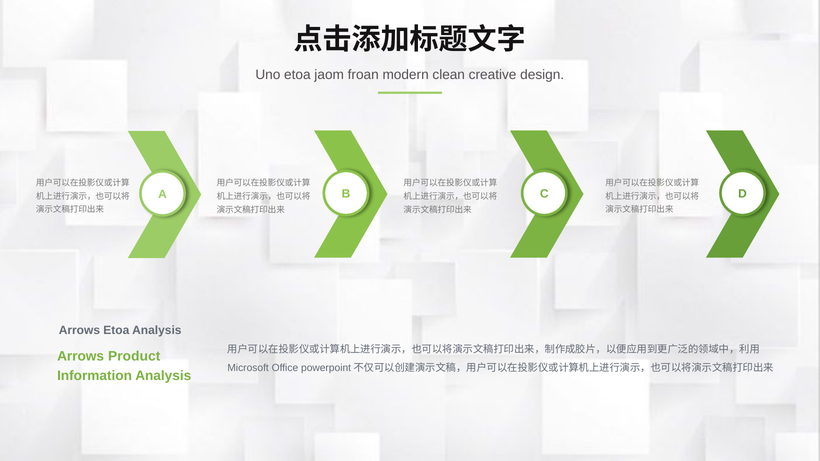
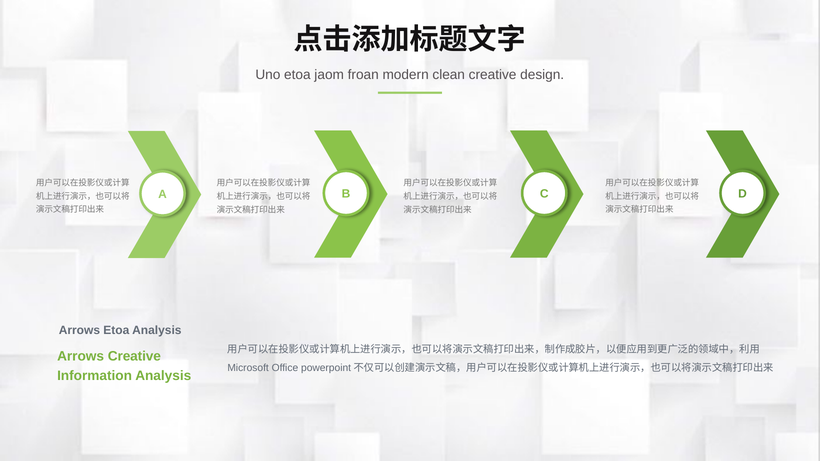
Arrows Product: Product -> Creative (134, 356)
